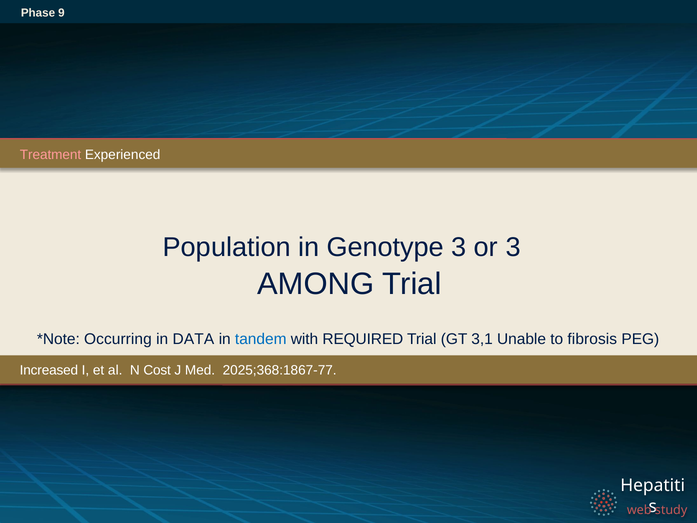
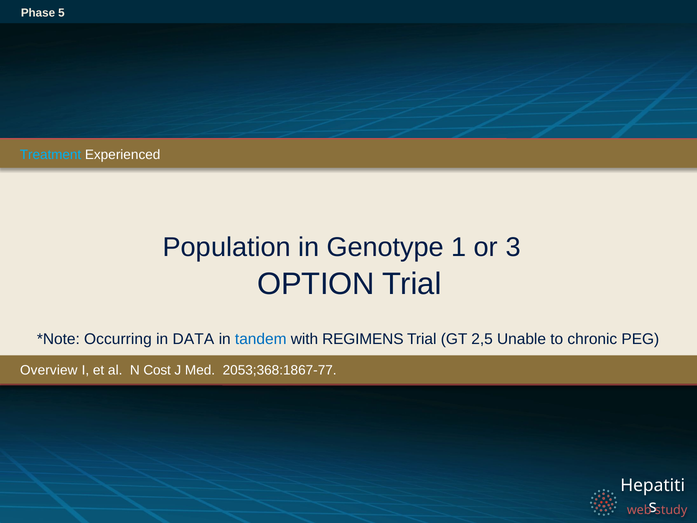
9: 9 -> 5 (61, 13)
Treatment colour: pink -> light blue (51, 155)
Genotype 3: 3 -> 1 (459, 247)
AMONG: AMONG -> OPTION (316, 284)
REQUIRED: REQUIRED -> REGIMENS (363, 339)
3,1: 3,1 -> 2,5 (482, 339)
fibrosis: fibrosis -> chronic (592, 339)
Increased: Increased -> Overview (49, 370)
2025;368:1867-77: 2025;368:1867-77 -> 2053;368:1867-77 (280, 370)
